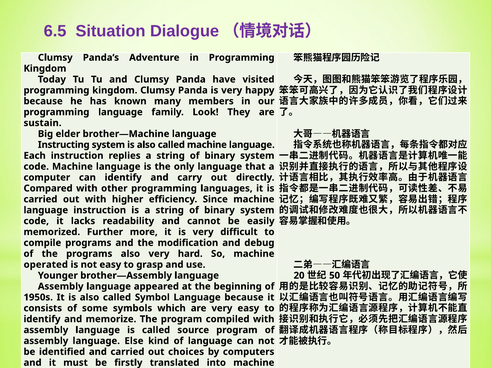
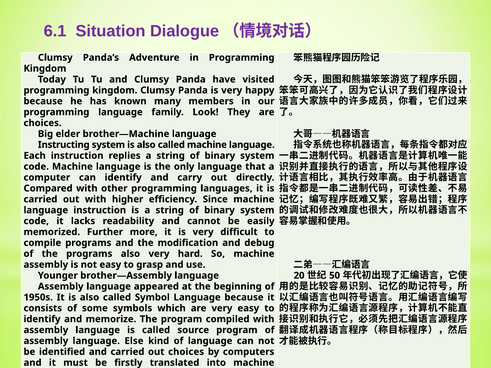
6.5: 6.5 -> 6.1 (55, 31)
sustain: sustain -> choices (43, 123)
operated: operated -> assembly (46, 265)
